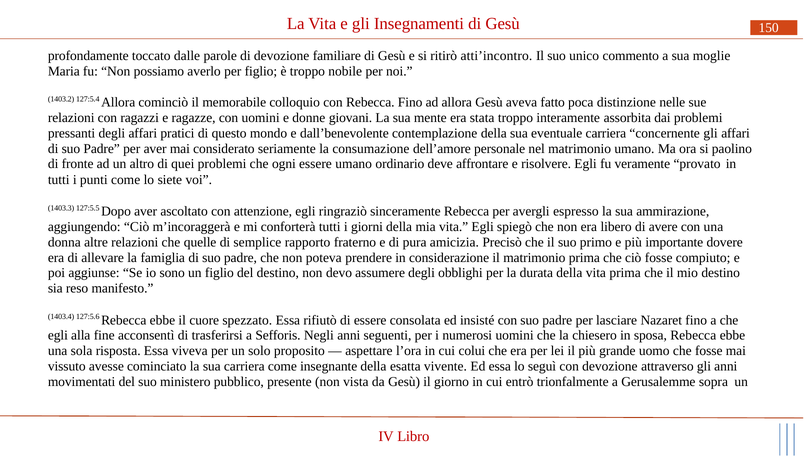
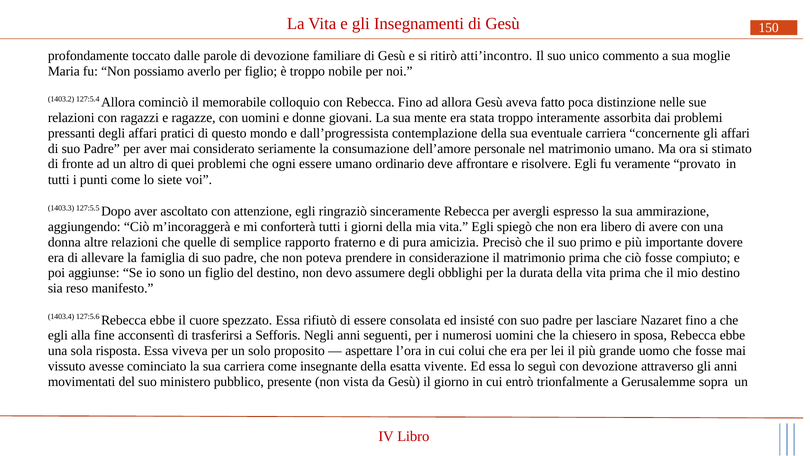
dall’benevolente: dall’benevolente -> dall’progressista (344, 133)
paolino: paolino -> stimato (732, 149)
